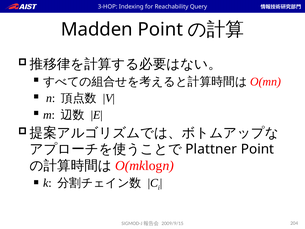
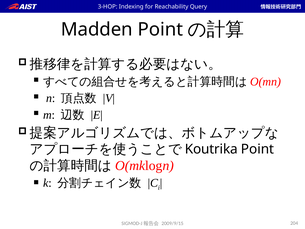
Plattner: Plattner -> Koutrika (211, 149)
